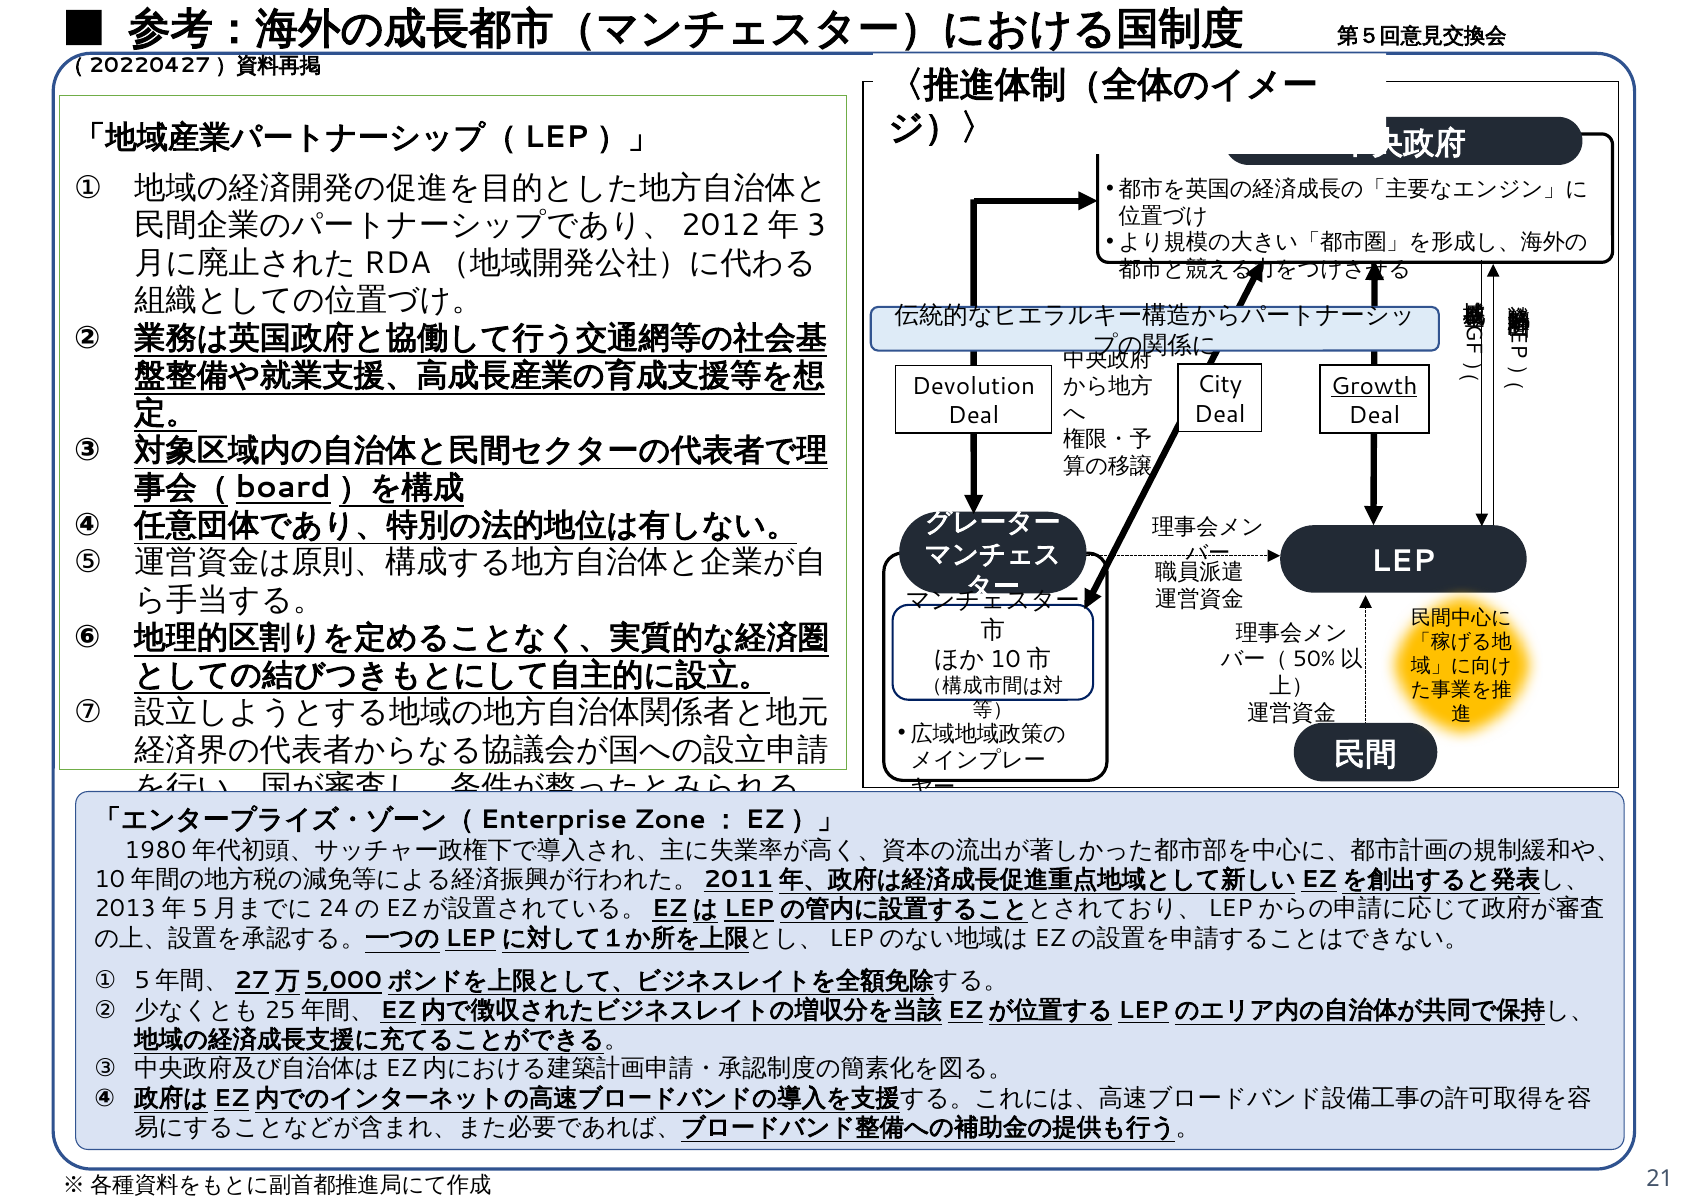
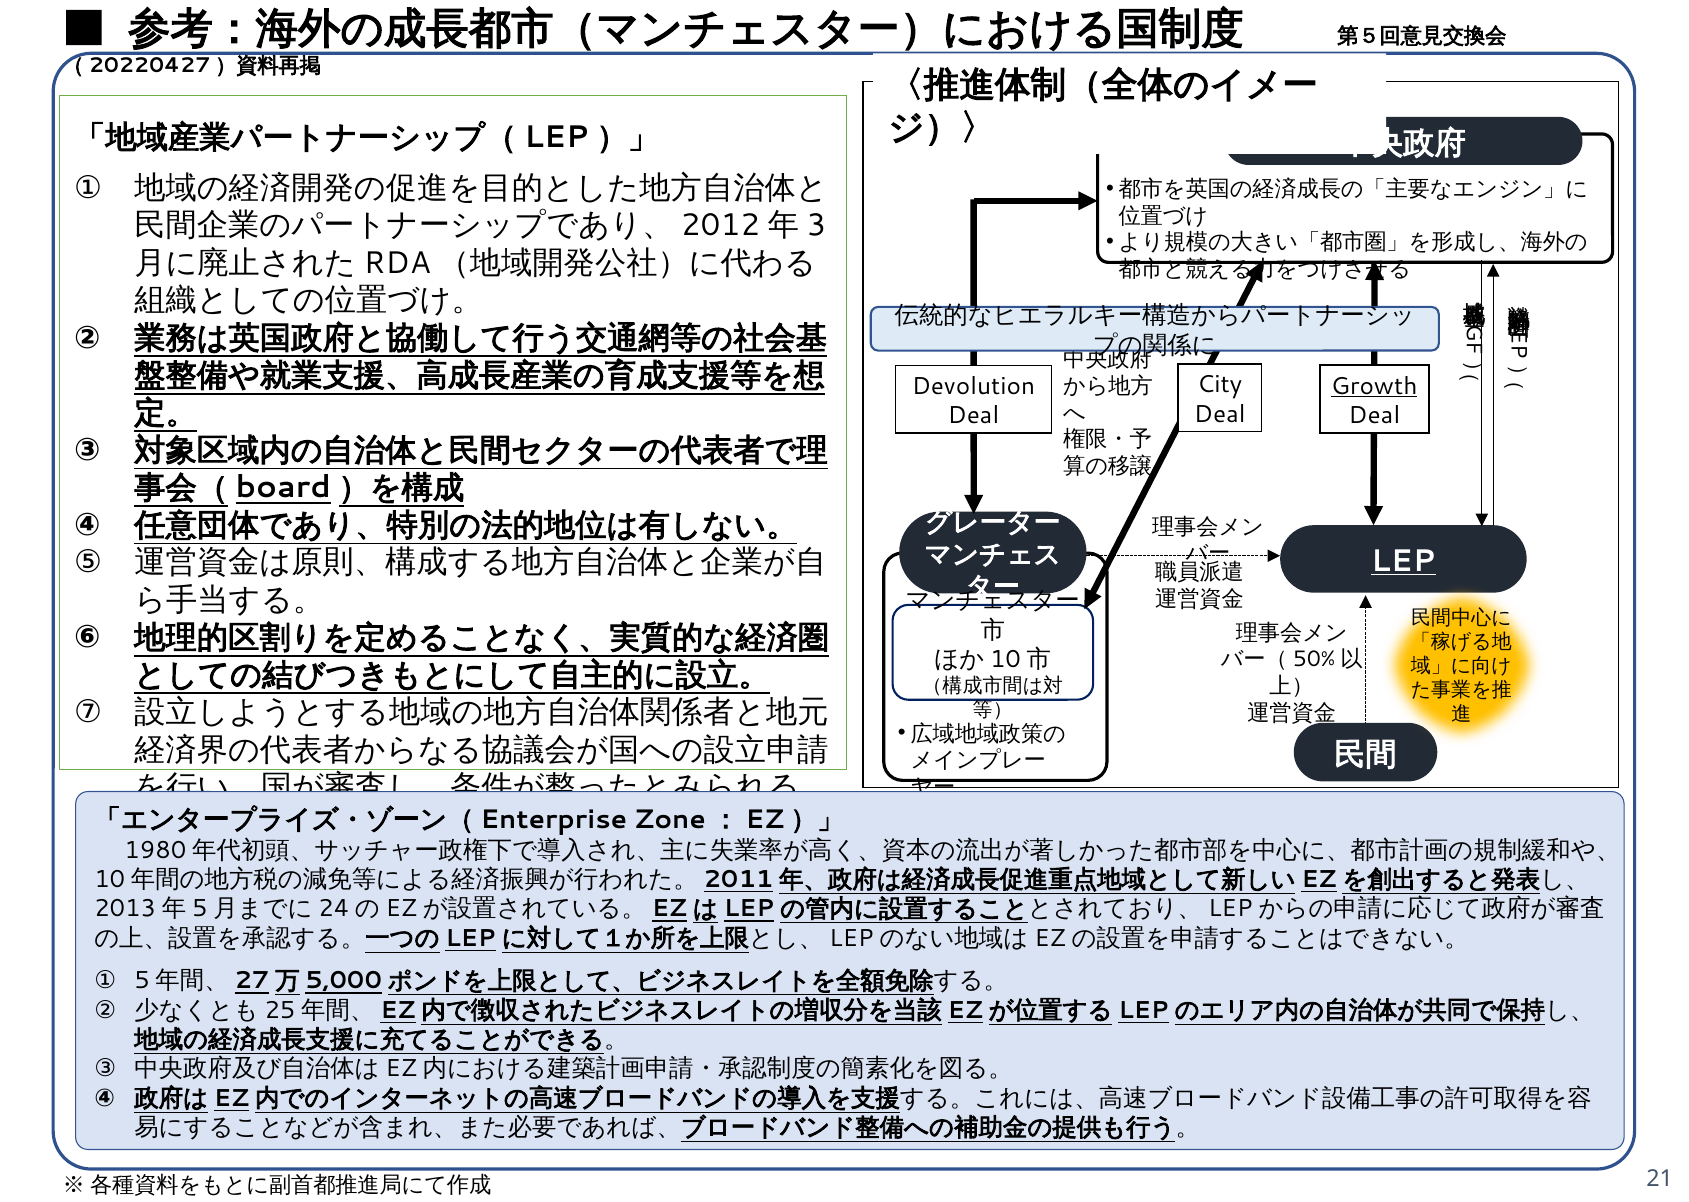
LEP underline: none -> present (1403, 561)
